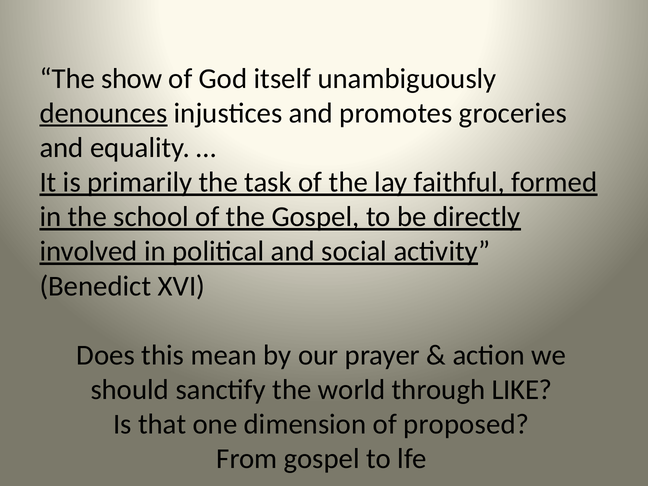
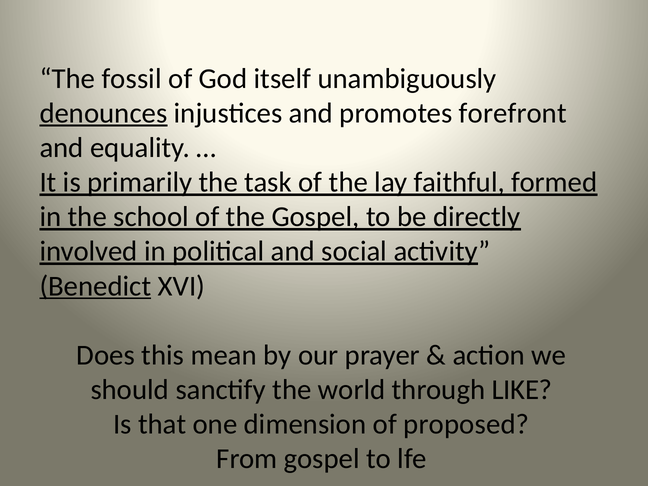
show: show -> fossil (132, 79)
groceries: groceries -> forefront (513, 113)
Benedict underline: none -> present (95, 286)
